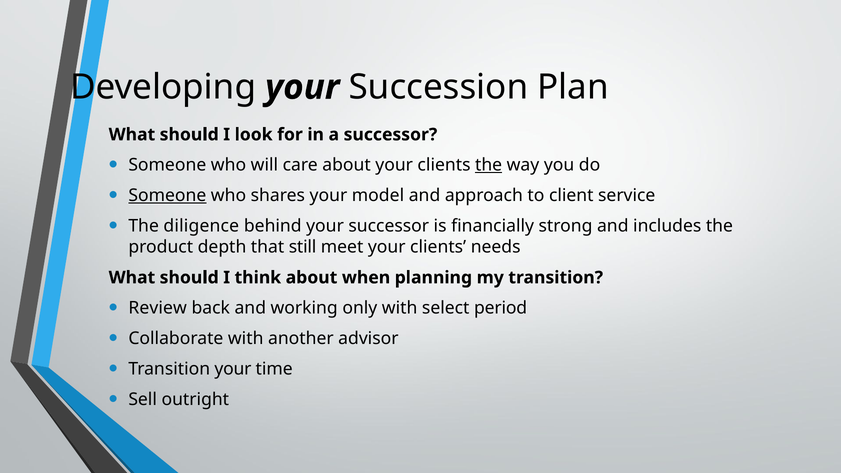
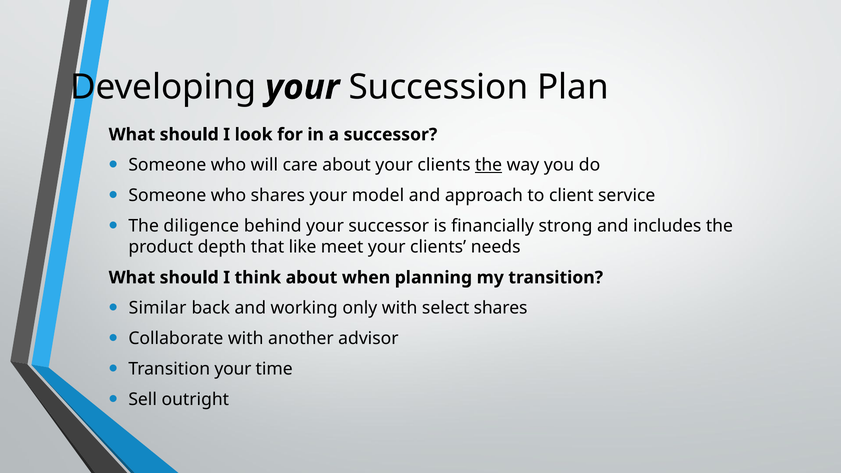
Someone underline: present -> none (167, 196)
still: still -> like (303, 247)
Review: Review -> Similar (158, 308)
select period: period -> shares (501, 308)
